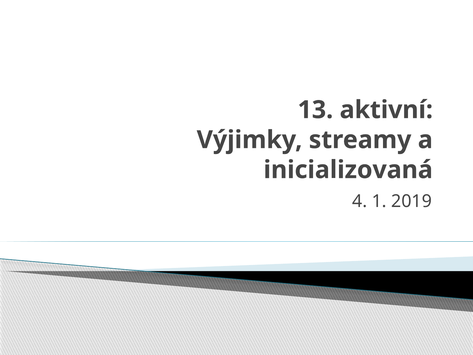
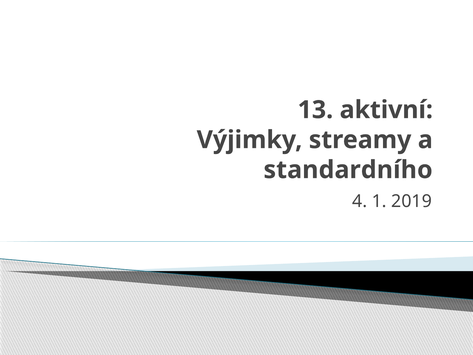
inicializovaná: inicializovaná -> standardního (348, 170)
